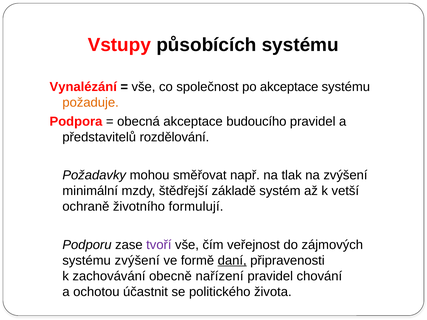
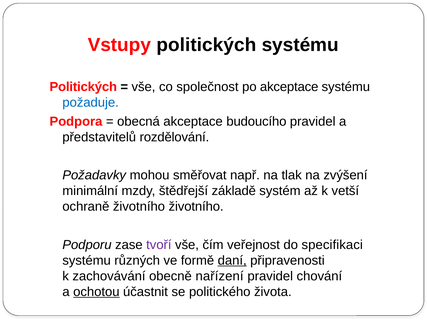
Vstupy působících: působících -> politických (206, 45)
Vynalézání: Vynalézání -> Politických (83, 87)
požaduje colour: orange -> blue (91, 103)
životního formulují: formulují -> životního (196, 207)
zájmových: zájmových -> specifikaci (332, 245)
systému zvýšení: zvýšení -> různých (137, 261)
ochotou underline: none -> present (96, 292)
